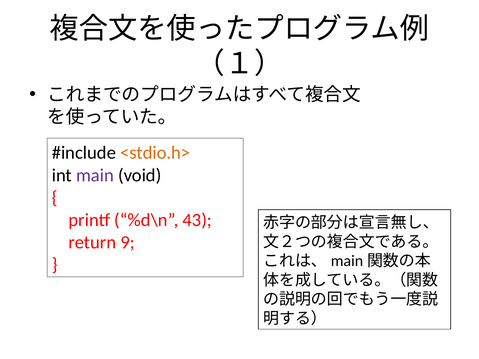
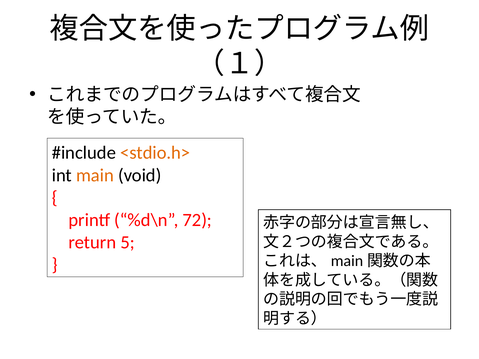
main colour: purple -> orange (95, 175)
43: 43 -> 72 (197, 220)
9: 9 -> 5 (128, 242)
